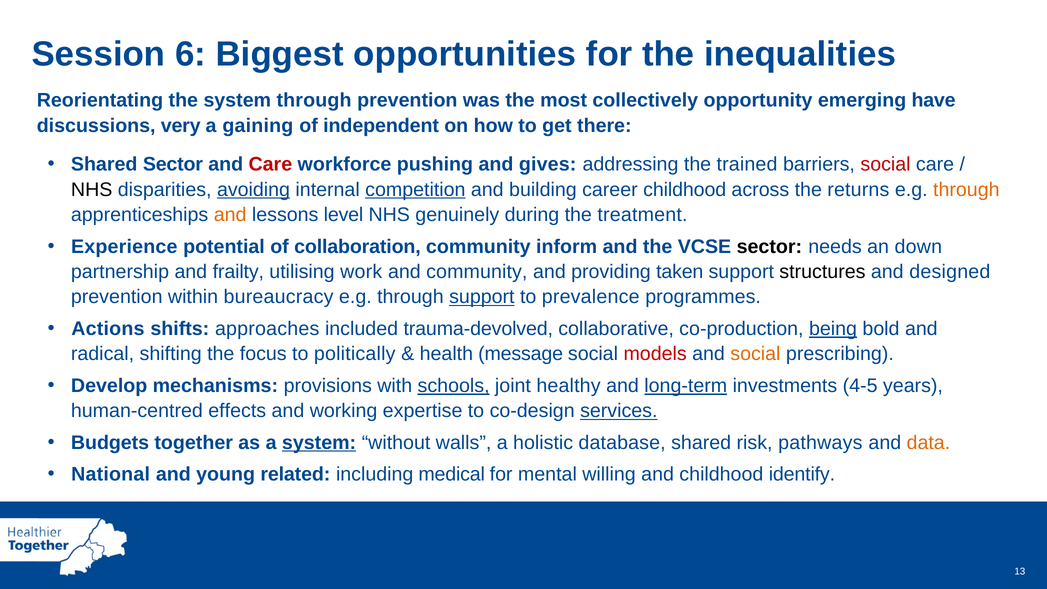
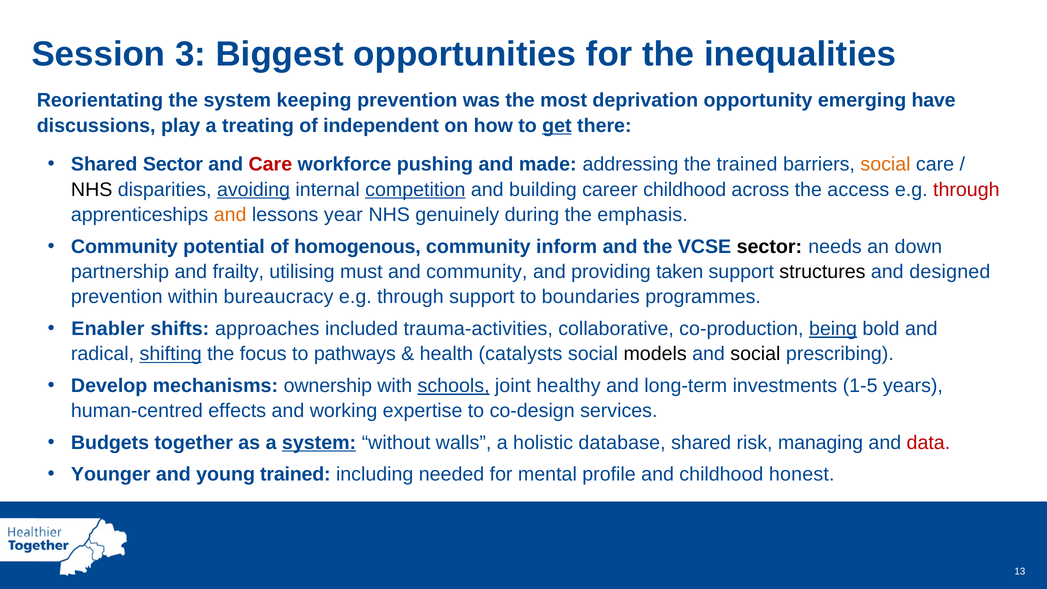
6: 6 -> 3 (191, 54)
system through: through -> keeping (314, 100)
collectively: collectively -> deprivation (645, 100)
very: very -> play (181, 126)
gaining: gaining -> treating (258, 126)
get underline: none -> present (557, 126)
gives: gives -> made (548, 164)
social colour: red -> orange (886, 164)
returns: returns -> access (858, 190)
through colour: orange -> red (966, 190)
level: level -> year (343, 215)
treatment: treatment -> emphasis (643, 215)
Experience: Experience -> Community (124, 247)
collaboration: collaboration -> homogenous (357, 247)
work: work -> must (361, 272)
support underline: present -> none (482, 297)
prevalence: prevalence -> boundaries (591, 297)
Actions: Actions -> Enabler (108, 329)
trauma-devolved: trauma-devolved -> trauma-activities (478, 329)
shifting underline: none -> present (171, 354)
politically: politically -> pathways (355, 354)
message: message -> catalysts (520, 354)
models colour: red -> black (655, 354)
social colour: orange -> black (755, 354)
provisions: provisions -> ownership (328, 386)
long-term underline: present -> none (686, 386)
4-5: 4-5 -> 1-5 (860, 386)
services underline: present -> none (619, 411)
pathways: pathways -> managing (821, 443)
data colour: orange -> red (928, 443)
National: National -> Younger (111, 474)
young related: related -> trained (295, 474)
medical: medical -> needed (452, 474)
willing: willing -> profile (609, 474)
identify: identify -> honest (802, 474)
